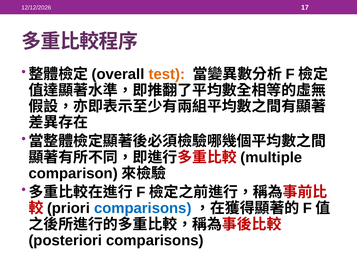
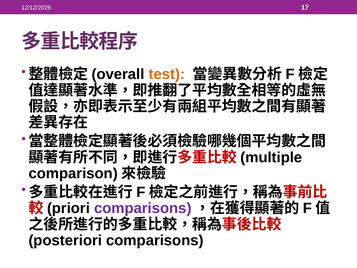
comparisons colour: blue -> purple (143, 208)
